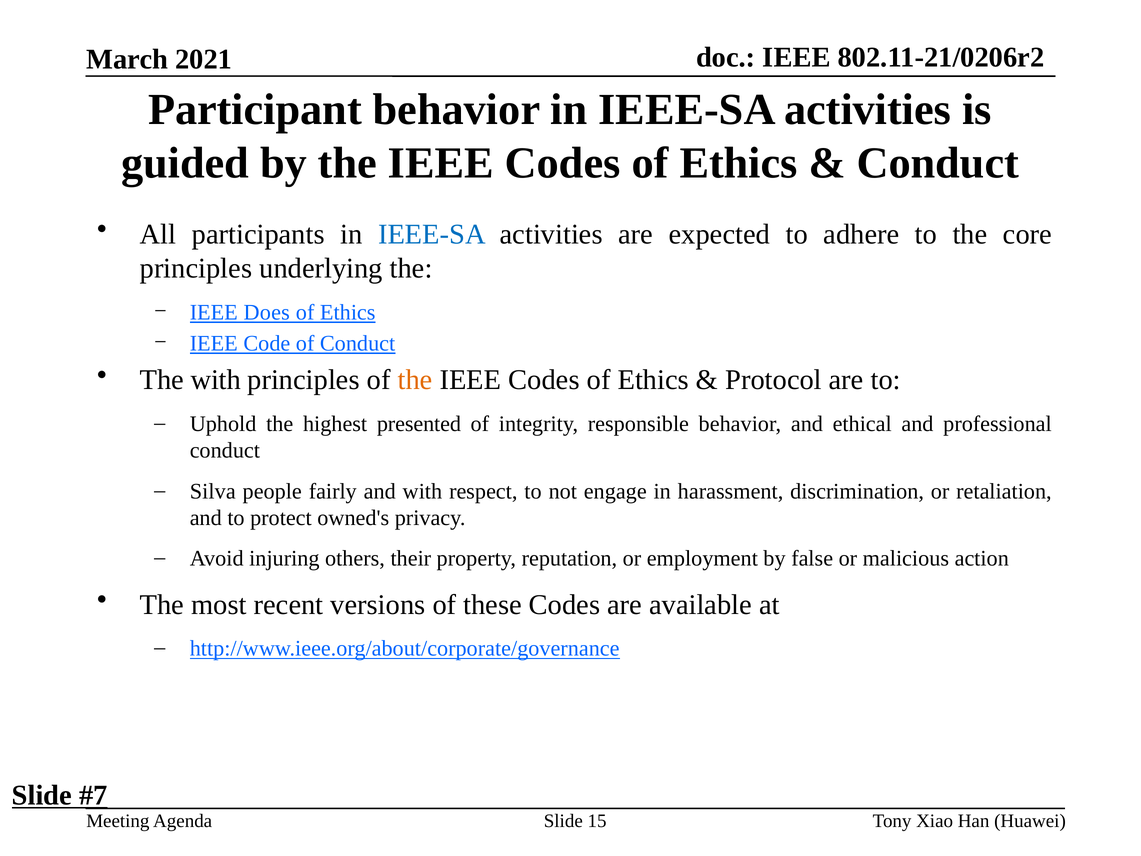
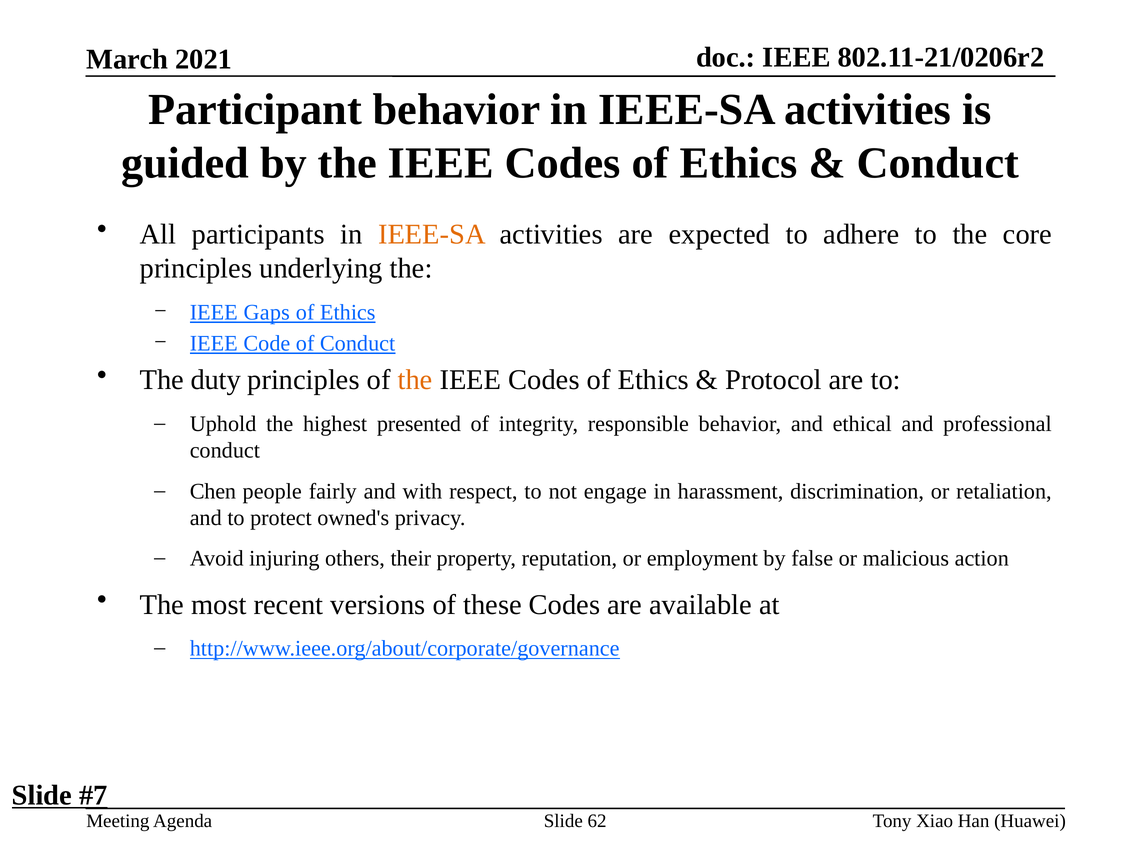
IEEE-SA colour: blue -> orange (432, 234)
Does: Does -> Gaps (267, 312)
The with: with -> duty (216, 380)
Silva: Silva -> Chen (213, 491)
15: 15 -> 62 (597, 821)
